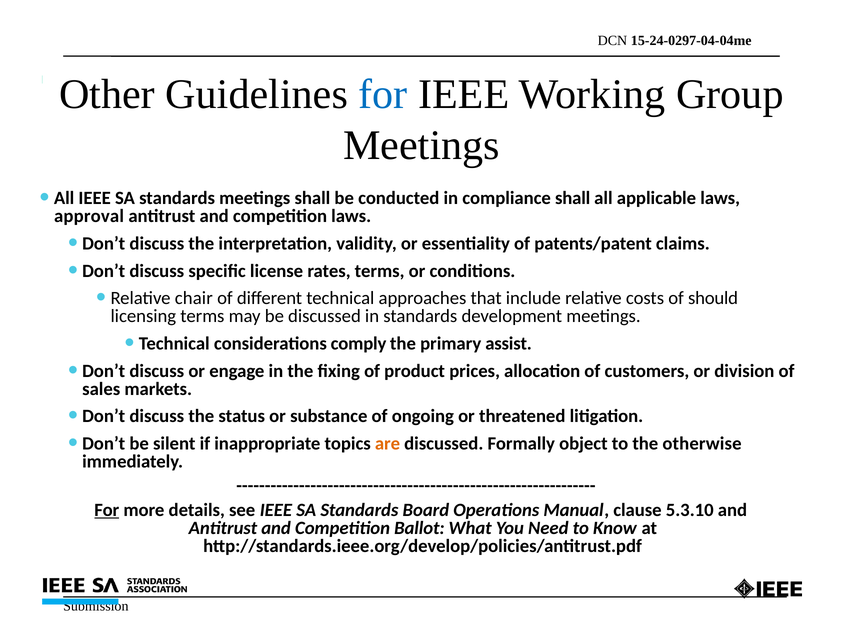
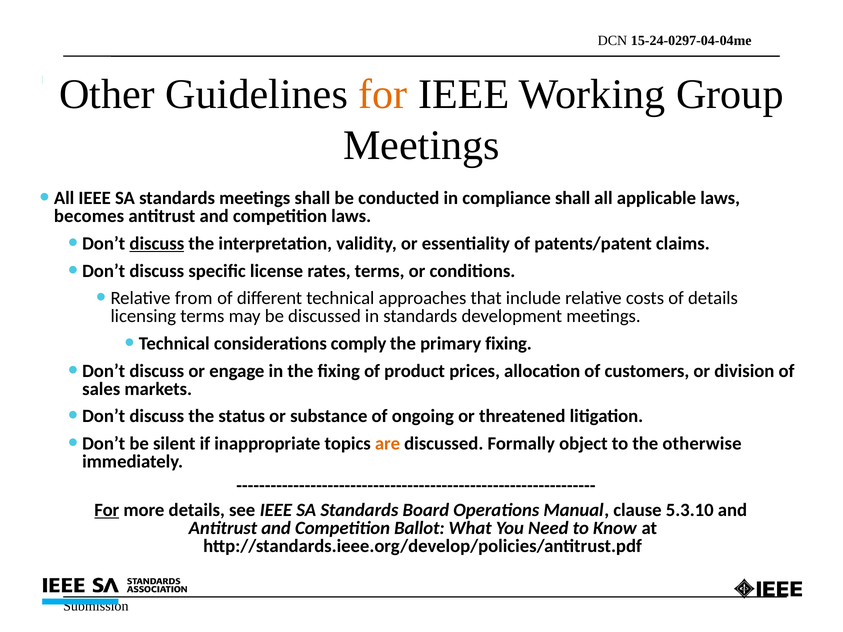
for colour: blue -> orange (383, 95)
approval: approval -> becomes (89, 216)
discuss underline: none -> present (157, 244)
chair: chair -> from (194, 298)
of should: should -> details (713, 298)
primary assist: assist -> fixing (509, 344)
